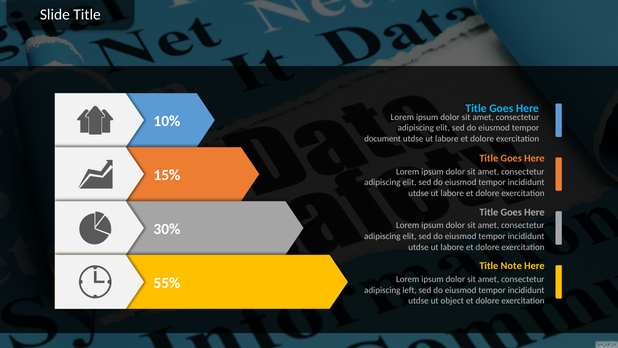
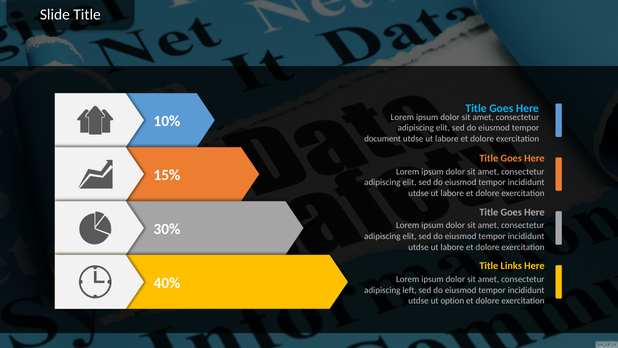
Note: Note -> Links (511, 266)
55%: 55% -> 40% (167, 283)
object: object -> option (452, 301)
